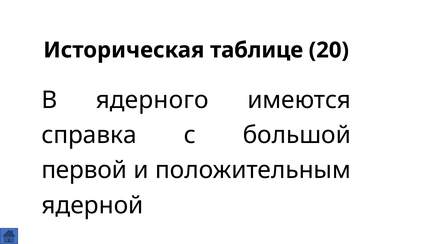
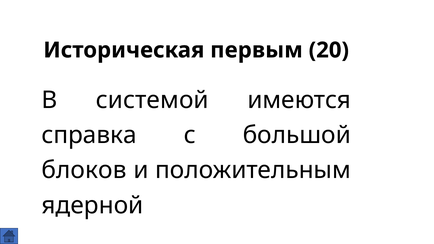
таблице: таблице -> первым (256, 50)
ядерного: ядерного -> системой (152, 100)
первой: первой -> блоков (84, 170)
